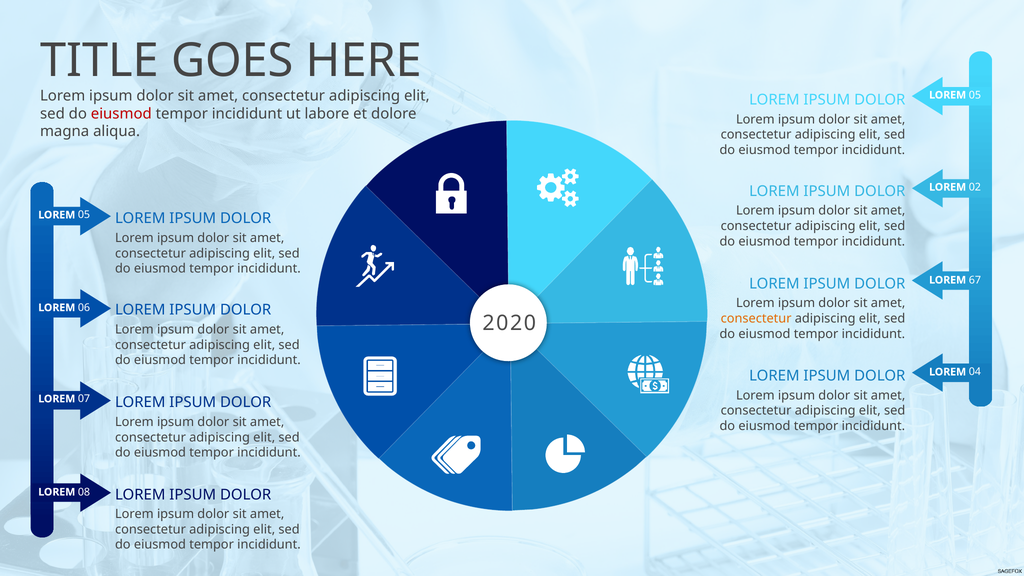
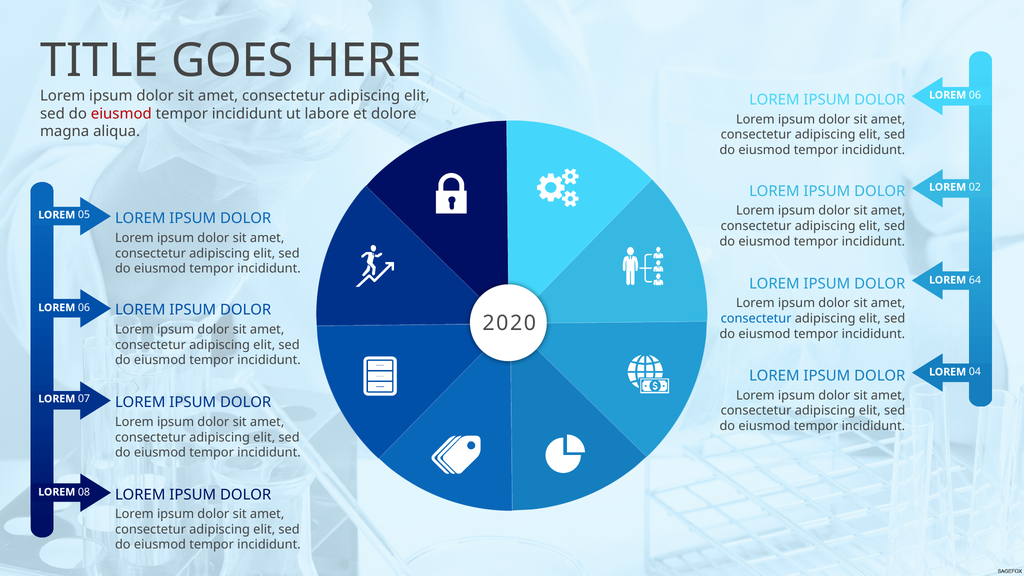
05: 05 -> 06 (975, 95)
67: 67 -> 64 (975, 280)
consectetur colour: orange -> blue (756, 319)
